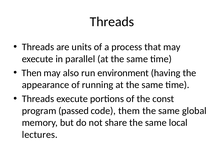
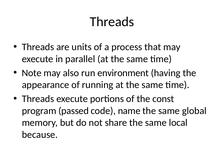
Then: Then -> Note (32, 73)
them: them -> name (129, 111)
lectures: lectures -> because (40, 135)
